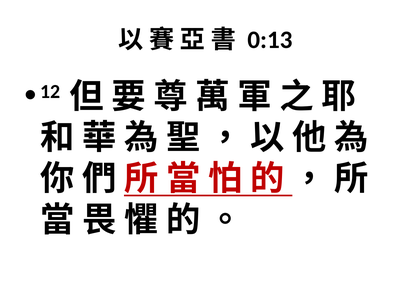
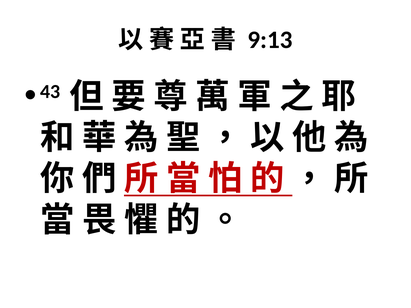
0:13: 0:13 -> 9:13 (270, 40)
12: 12 -> 43 (50, 92)
